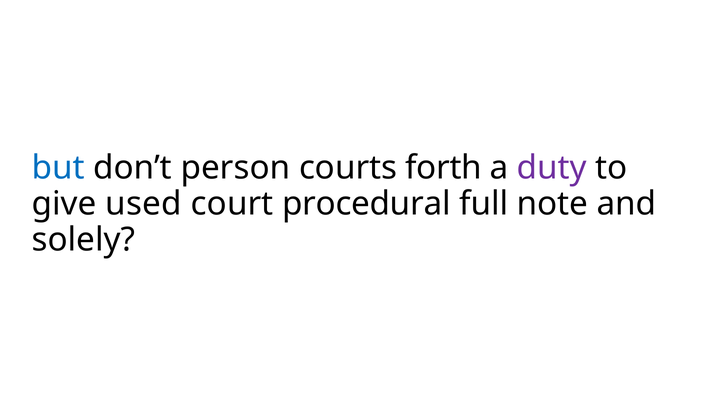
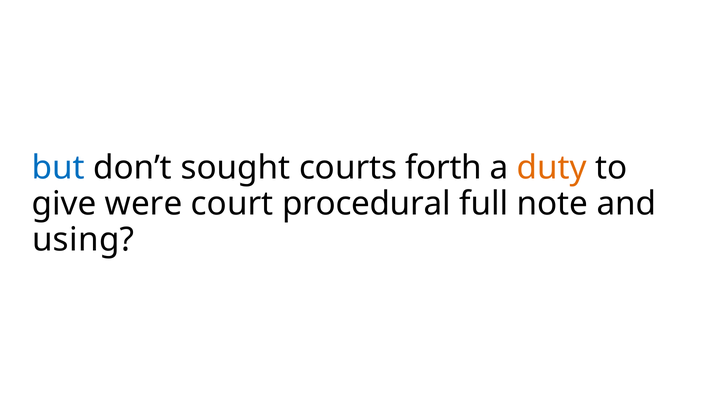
person: person -> sought (235, 168)
duty colour: purple -> orange (552, 168)
used: used -> were (144, 204)
solely: solely -> using (83, 240)
